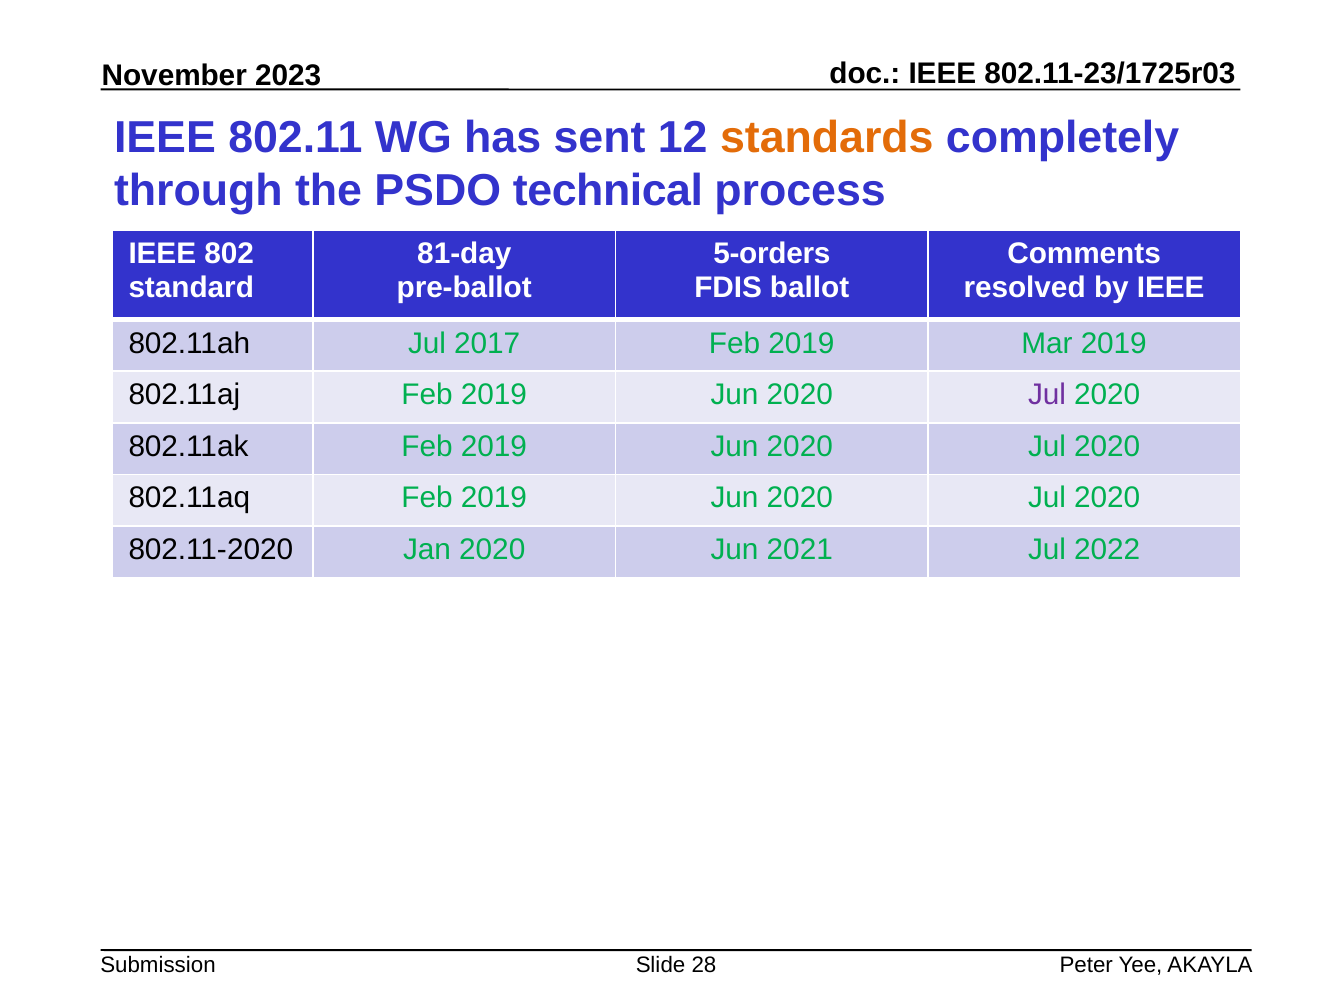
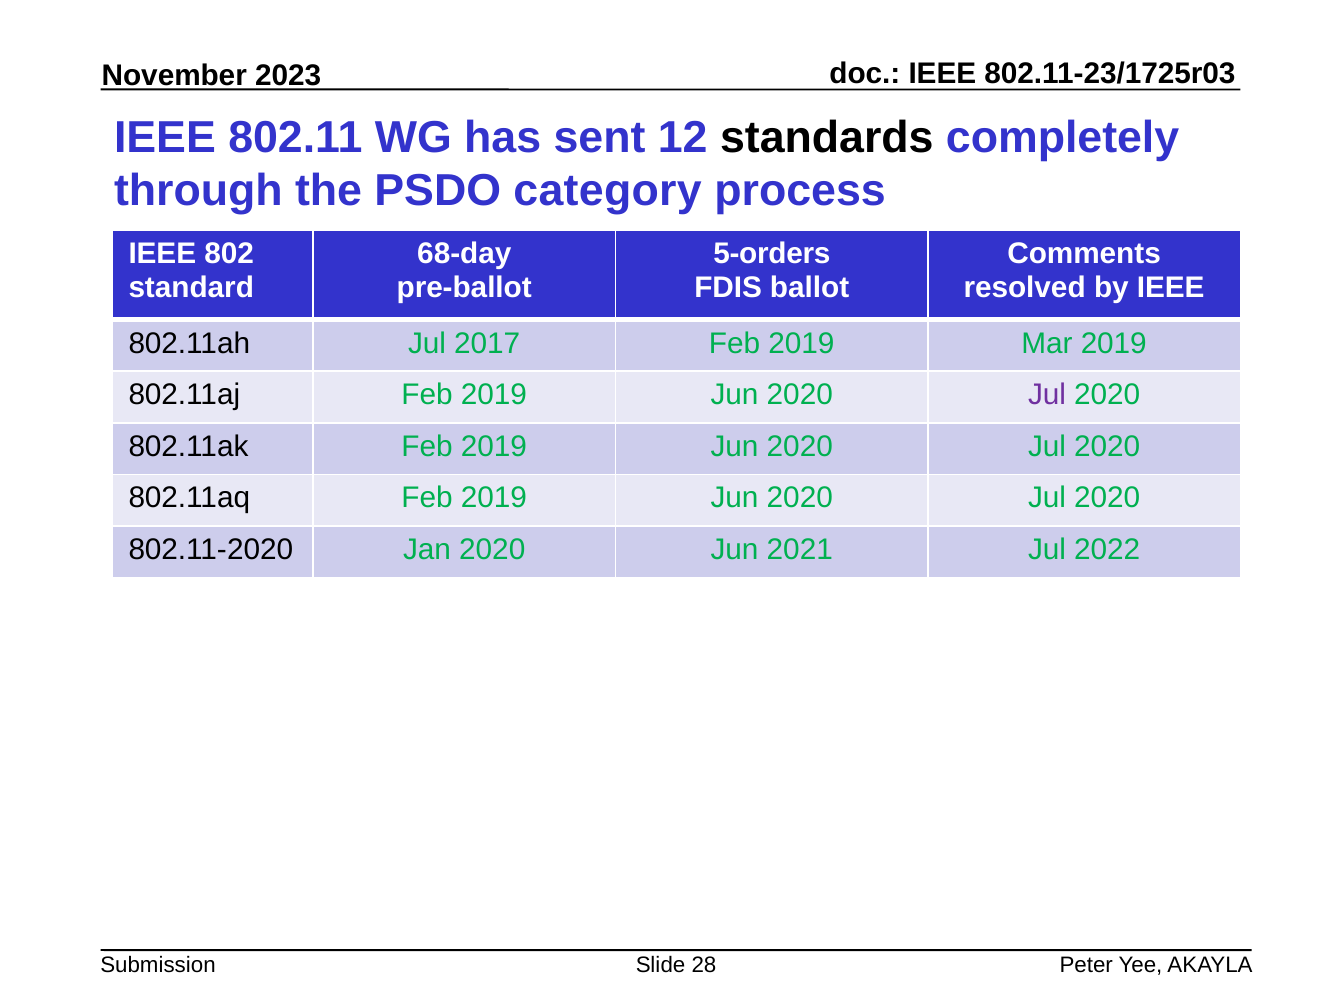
standards colour: orange -> black (827, 137)
technical: technical -> category (608, 191)
81-day: 81-day -> 68-day (464, 254)
